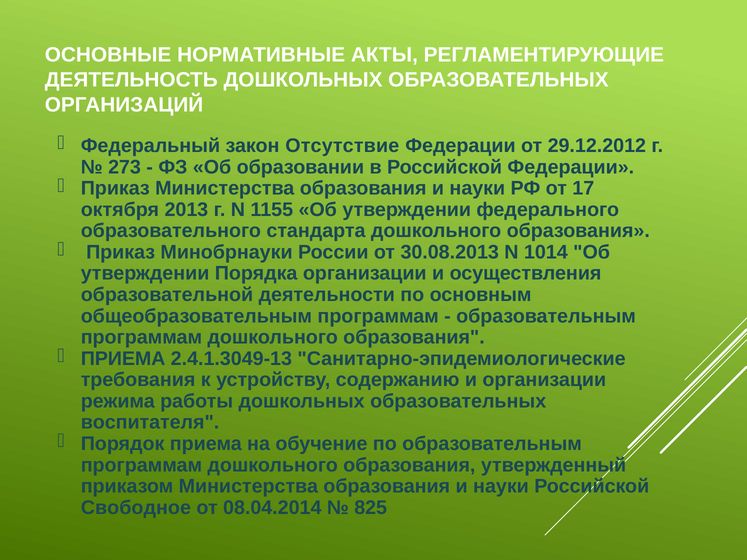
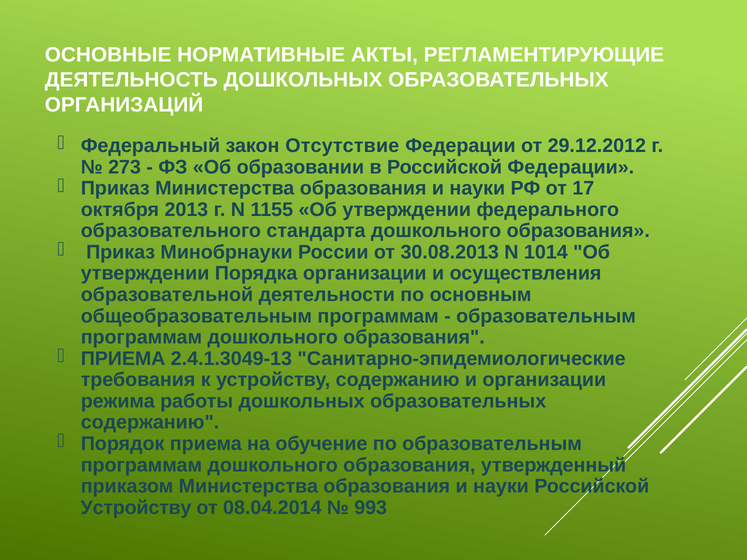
воспитателя: воспитателя -> содержанию (150, 423)
Свободное: Свободное -> Устройству (136, 508)
825: 825 -> 993 (371, 508)
